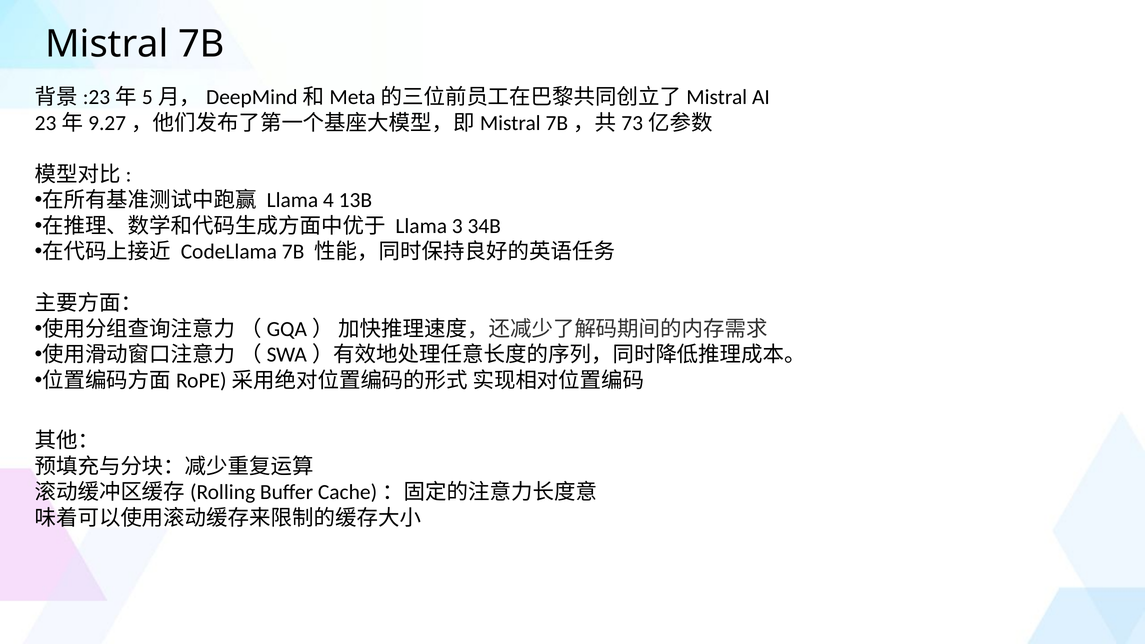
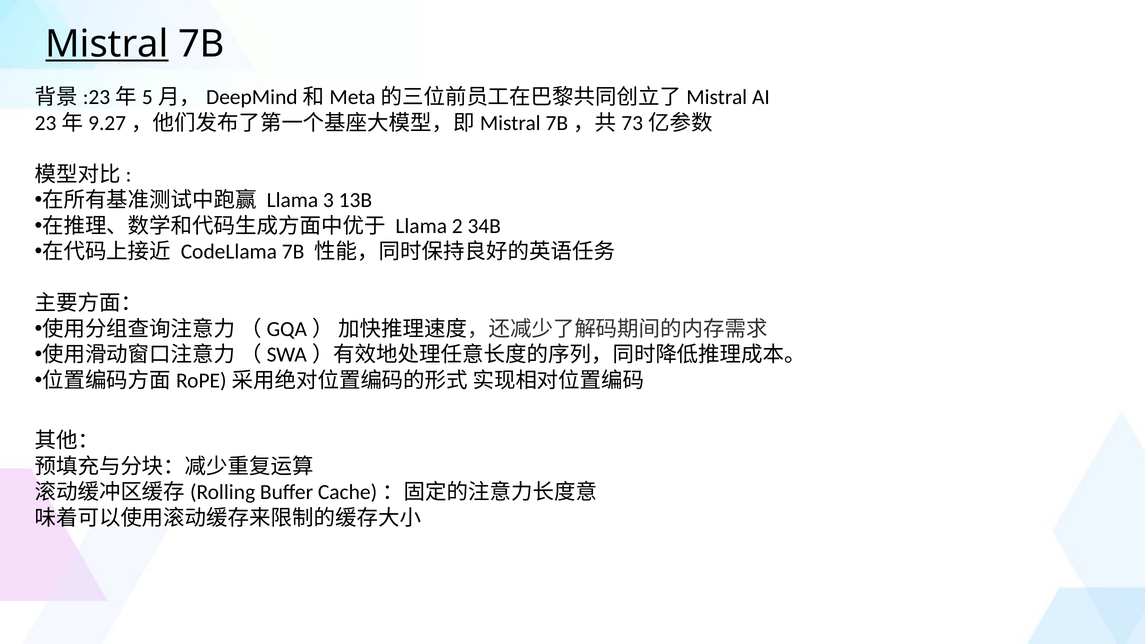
Mistral underline: none -> present (107, 44)
4: 4 -> 3 (328, 200)
3: 3 -> 2 (457, 226)
